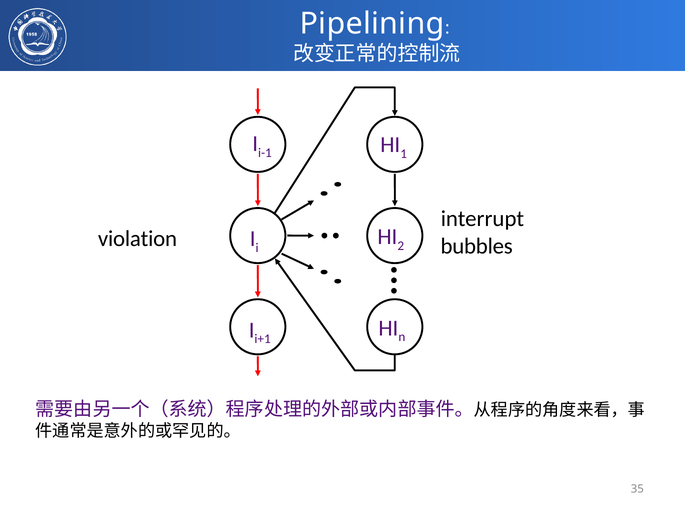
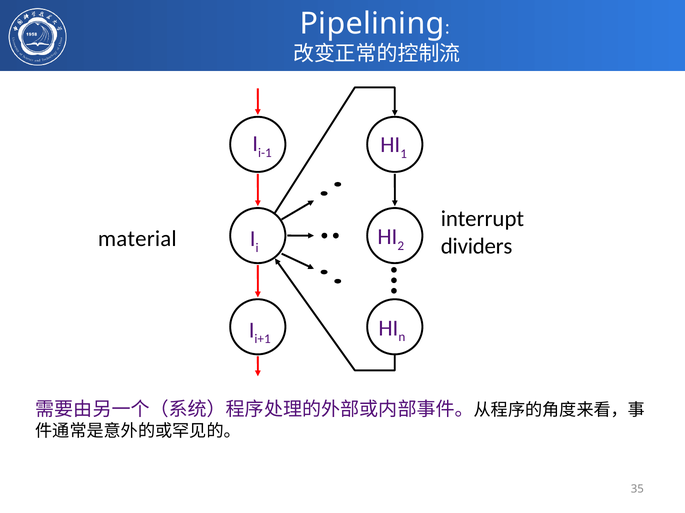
violation: violation -> material (137, 239)
bubbles: bubbles -> dividers (477, 247)
